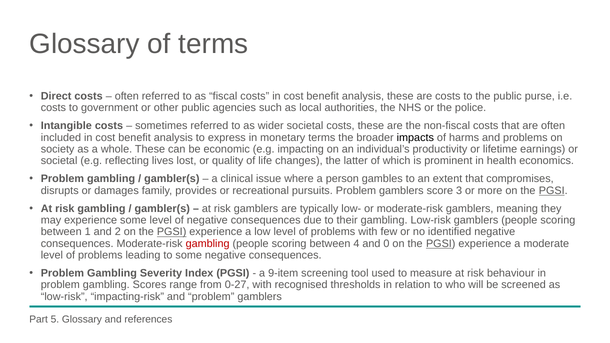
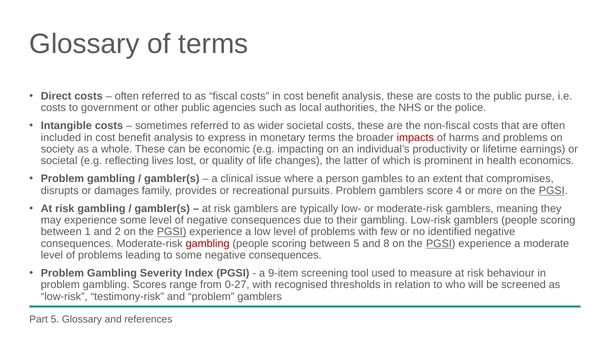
impacts colour: black -> red (415, 138)
3: 3 -> 4 (459, 191)
between 4: 4 -> 5 (356, 244)
0: 0 -> 8 (387, 244)
impacting-risk: impacting-risk -> testimony-risk (127, 297)
